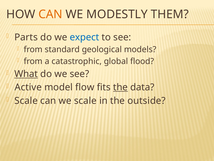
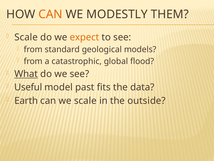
Parts: Parts -> Scale (26, 37)
expect colour: blue -> orange (84, 37)
Active: Active -> Useful (28, 87)
flow: flow -> past (85, 87)
the underline: present -> none (120, 87)
Scale: Scale -> Earth (26, 100)
